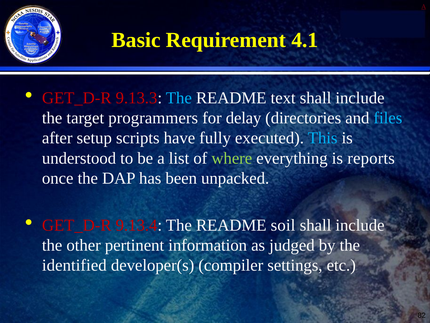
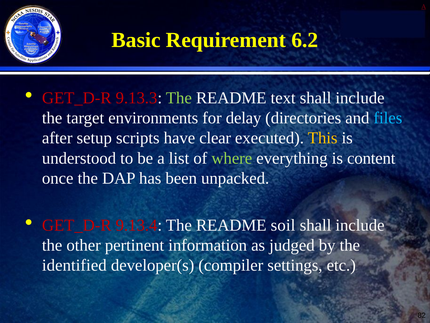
4.1: 4.1 -> 6.2 (305, 40)
The colour: light blue -> light green (179, 98)
programmers: programmers -> environments (153, 118)
fully: fully -> clear (215, 138)
This colour: light blue -> yellow (323, 138)
reports: reports -> content (371, 158)
